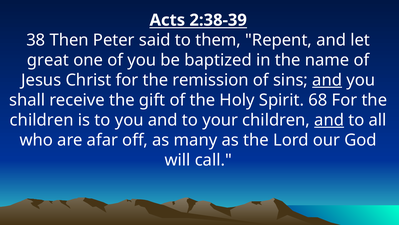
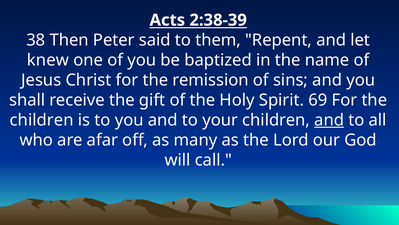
great: great -> knew (48, 60)
and underline: present -> none (327, 80)
68: 68 -> 69 (318, 100)
